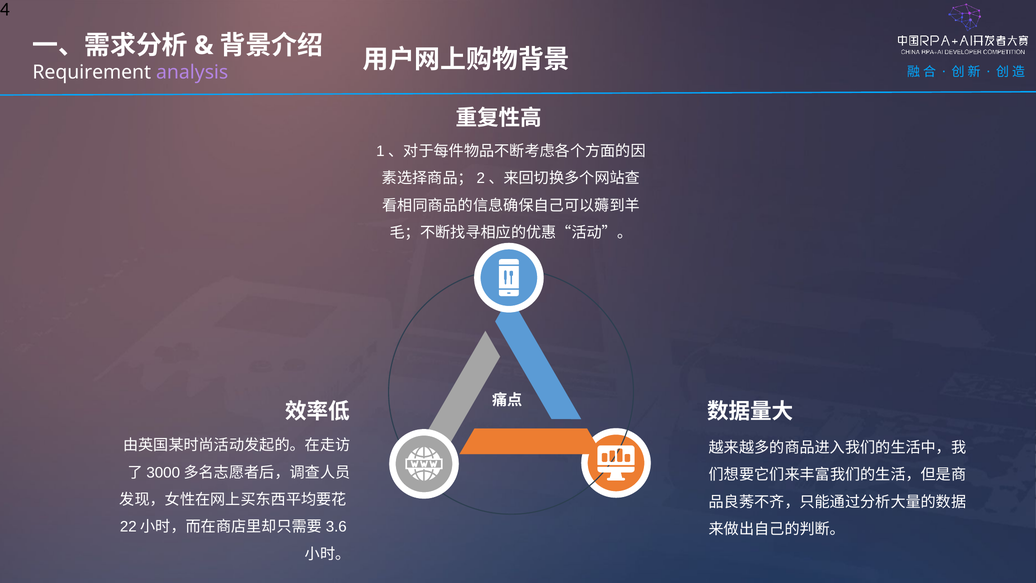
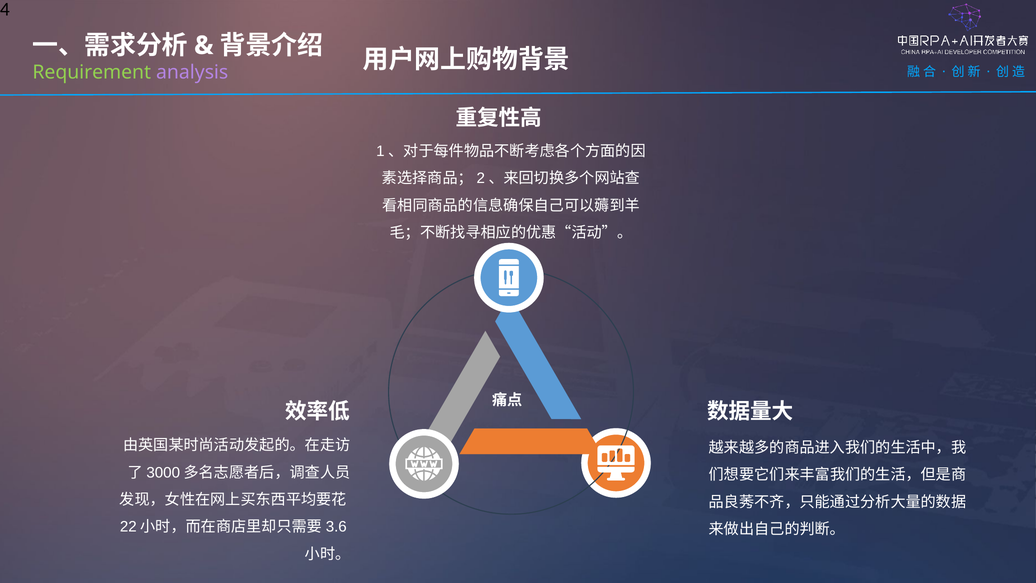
Requirement colour: white -> light green (92, 72)
